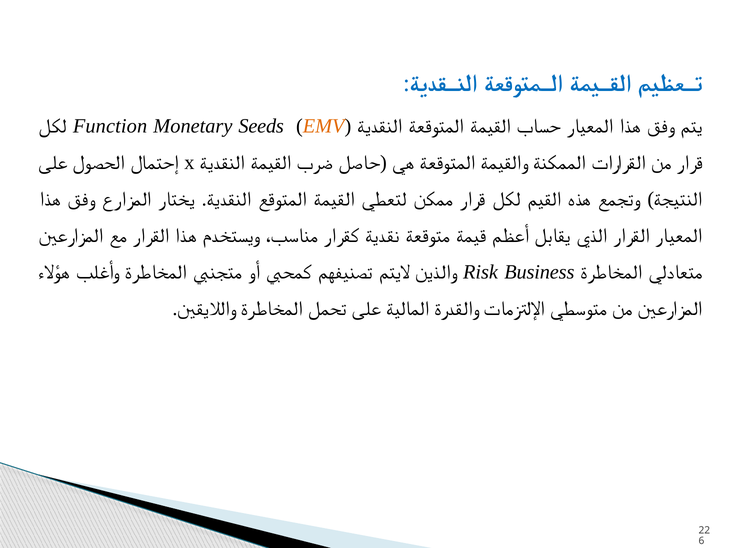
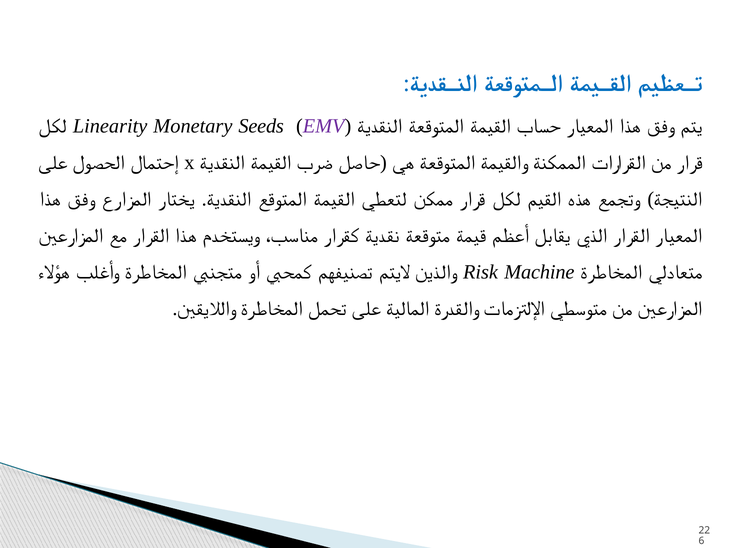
Function: Function -> Linearity (110, 126)
EMV colour: orange -> purple (324, 126)
Business: Business -> Machine (539, 272)
